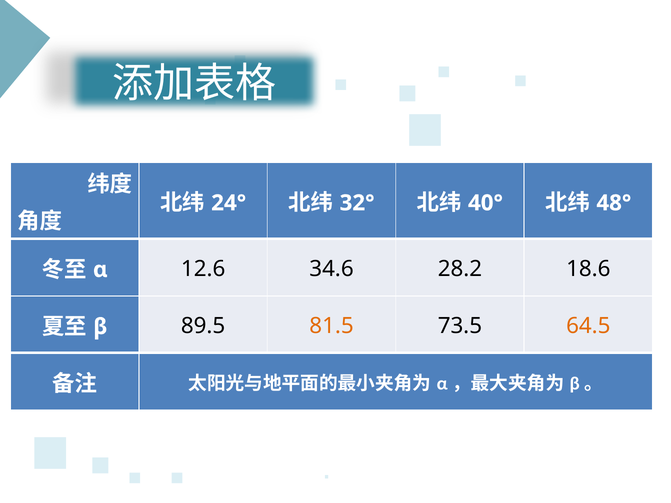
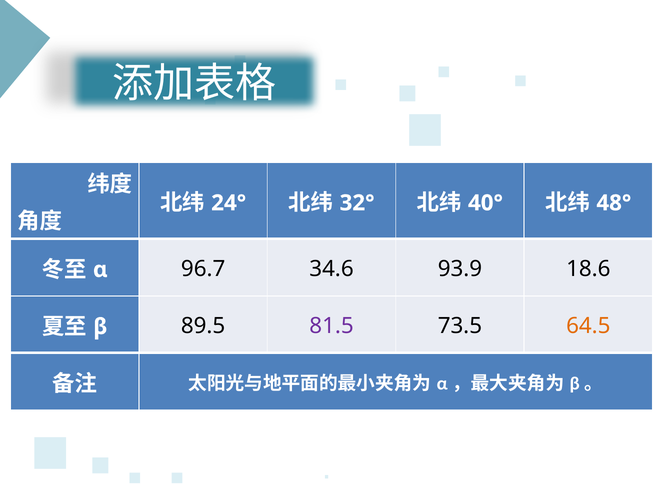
12.6: 12.6 -> 96.7 (203, 269)
28.2: 28.2 -> 93.9 (460, 269)
81.5 colour: orange -> purple (332, 326)
